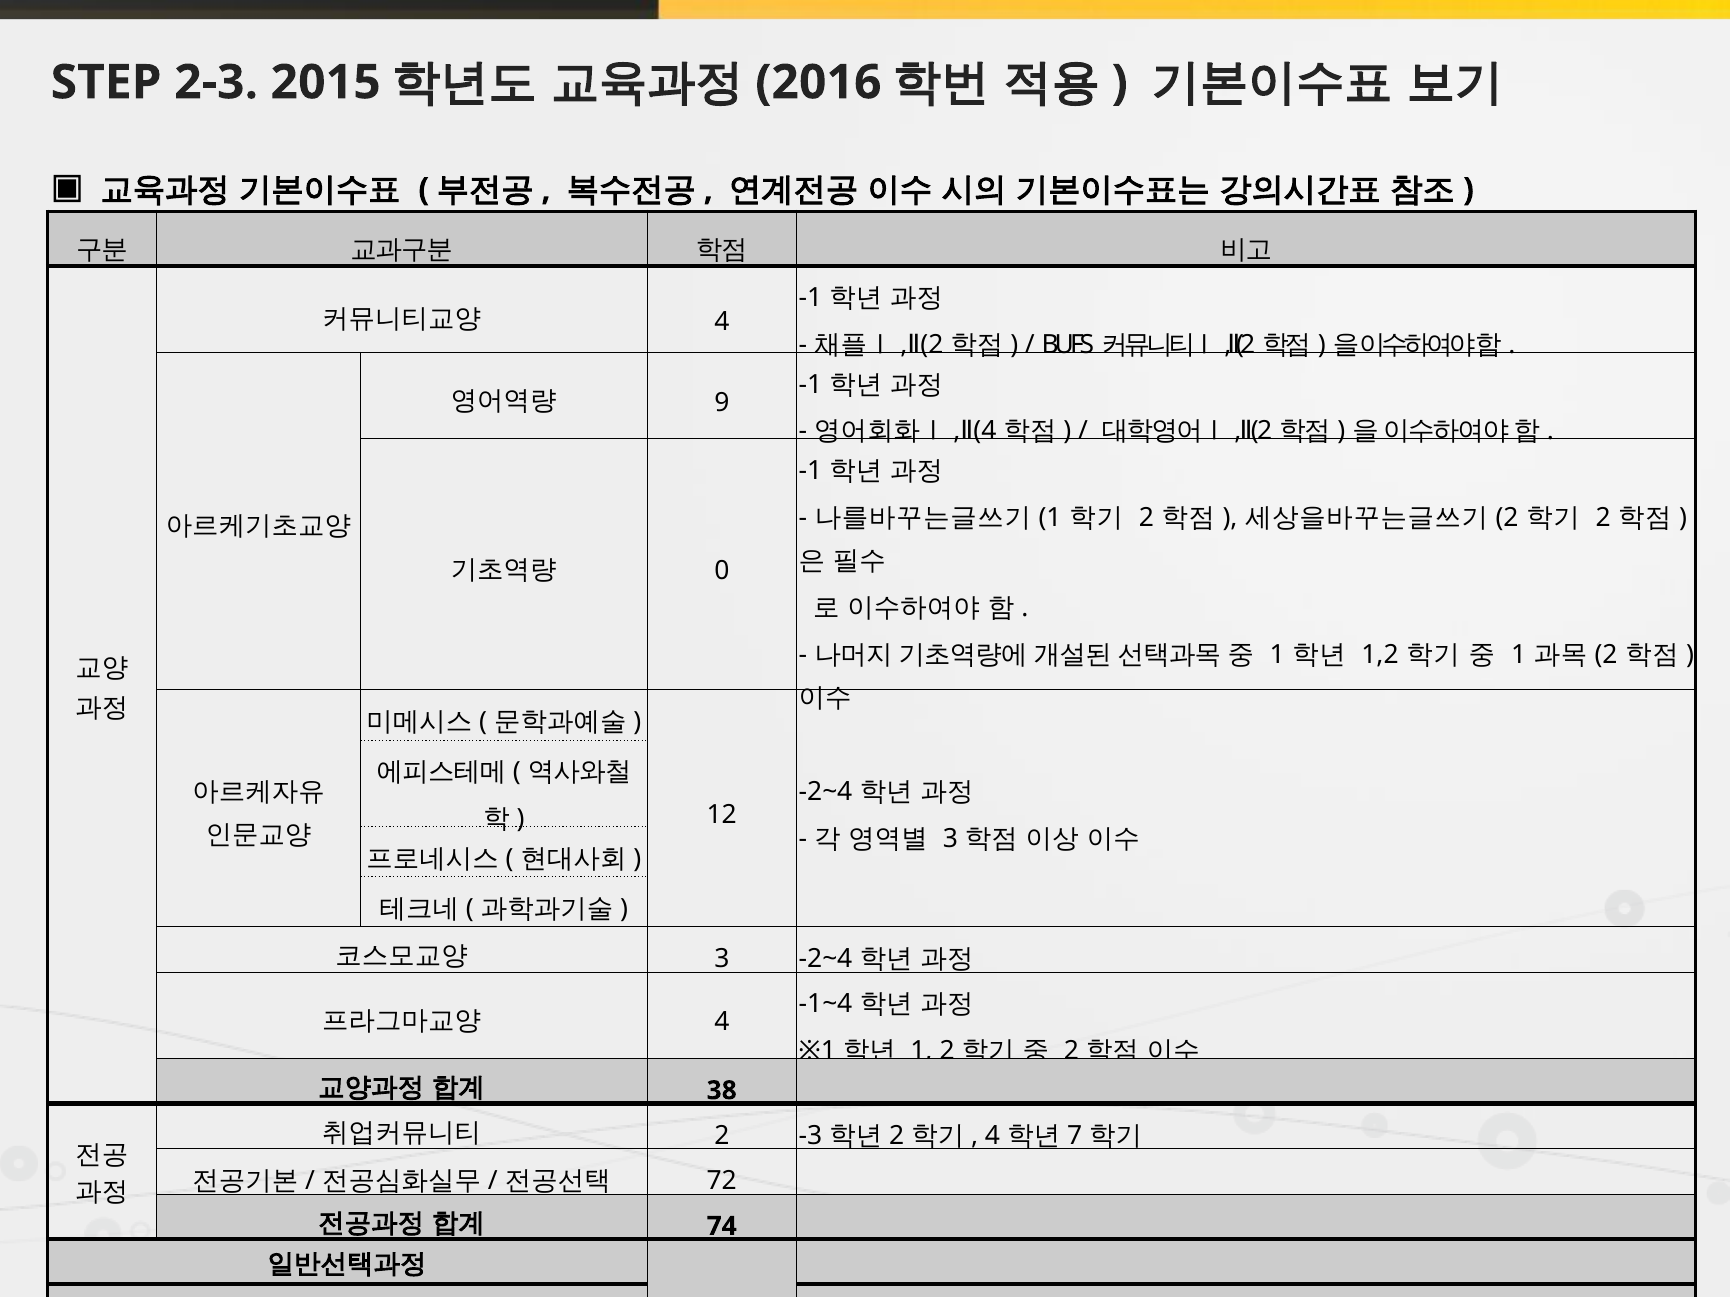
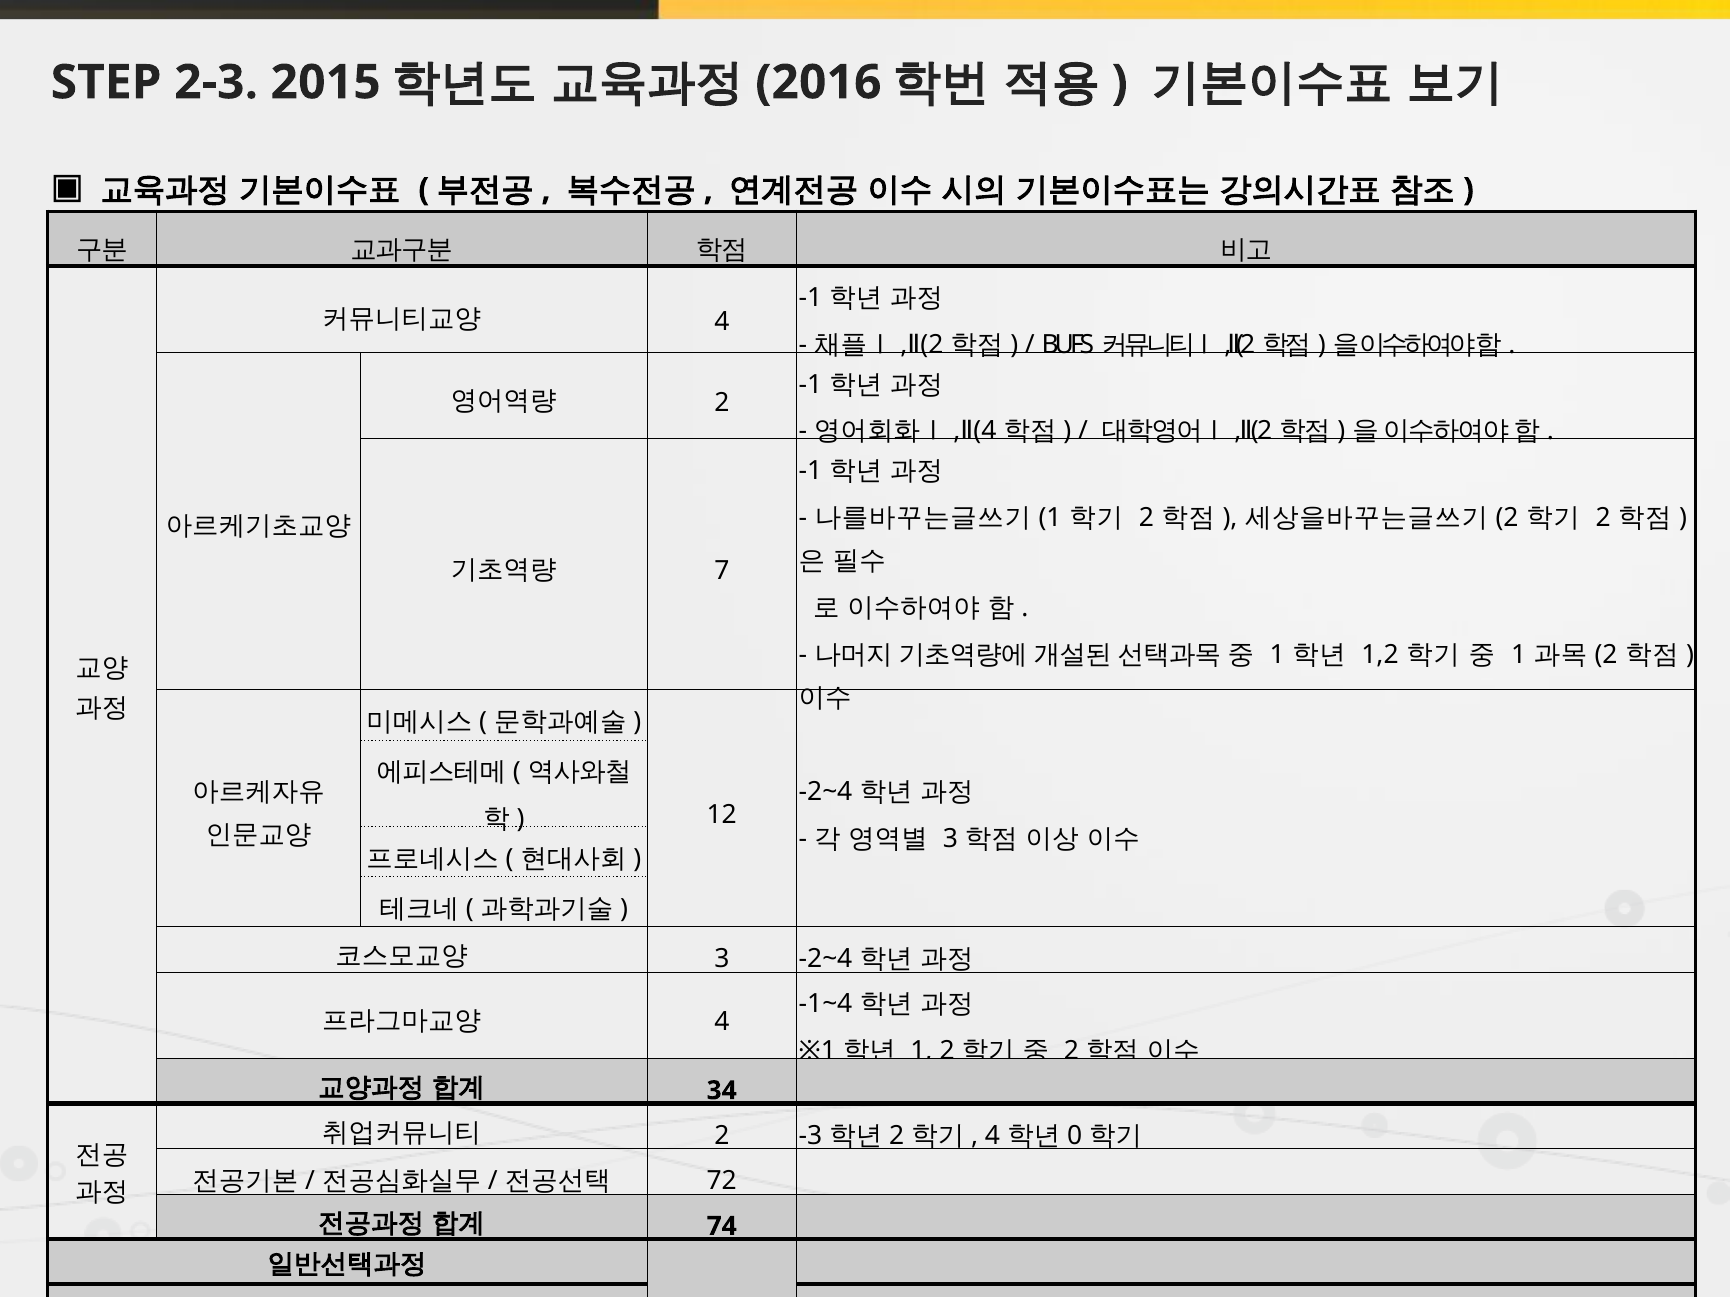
9: 9 -> 2 (722, 402)
0: 0 -> 7 (722, 571)
38: 38 -> 34 (722, 1091)
7: 7 -> 0 (1075, 1136)
